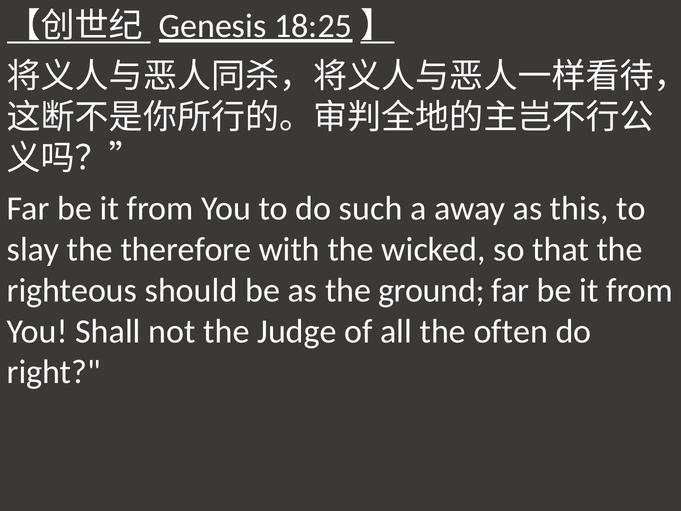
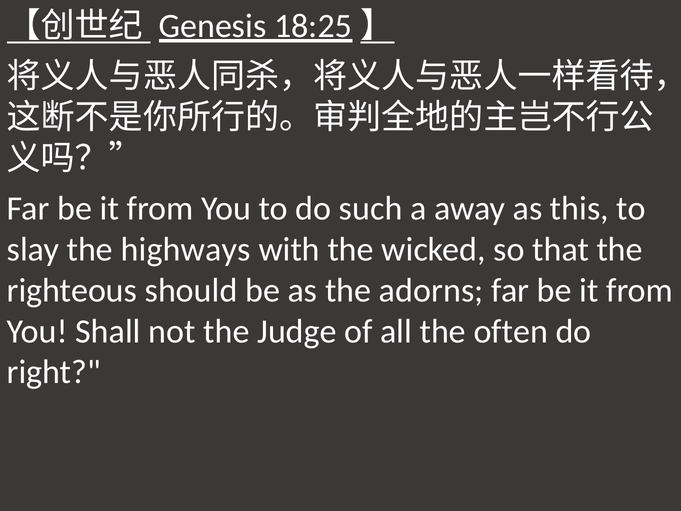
therefore: therefore -> highways (186, 249)
ground: ground -> adorns (431, 290)
